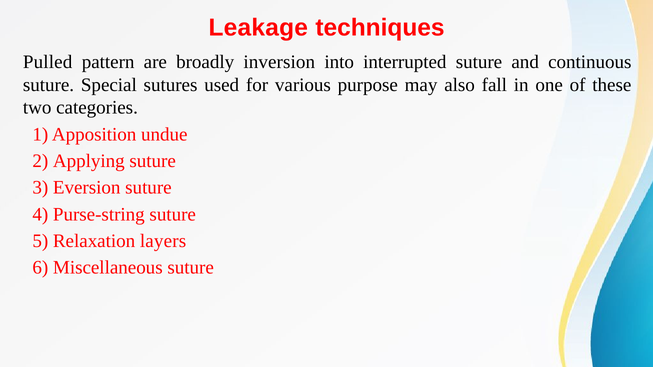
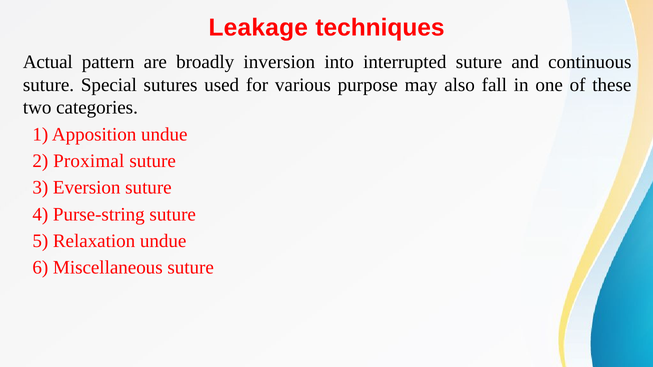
Pulled: Pulled -> Actual (48, 62)
Applying: Applying -> Proximal (89, 161)
Relaxation layers: layers -> undue (163, 241)
